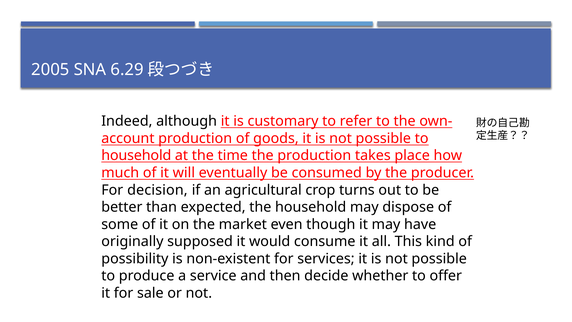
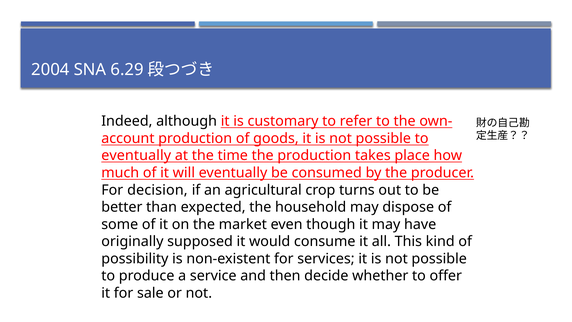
2005: 2005 -> 2004 (50, 70)
household: household -> eventually (136, 155)
